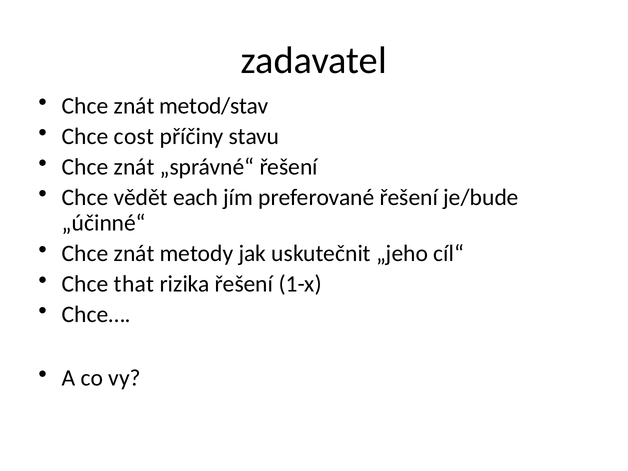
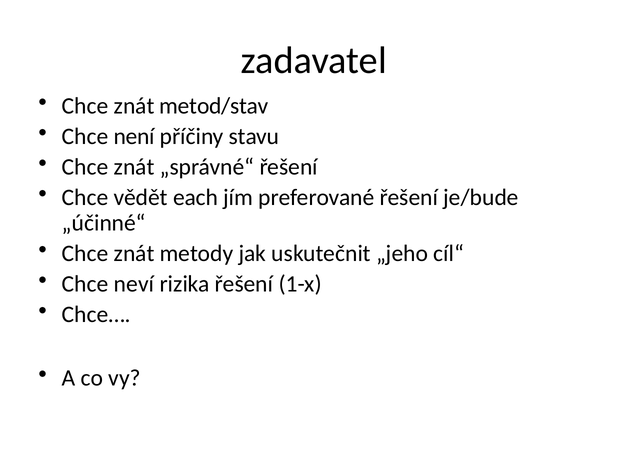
cost: cost -> není (134, 137)
that: that -> neví (134, 284)
